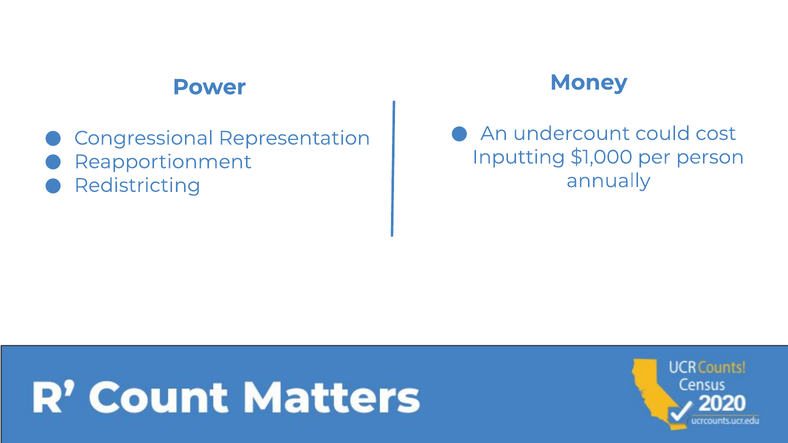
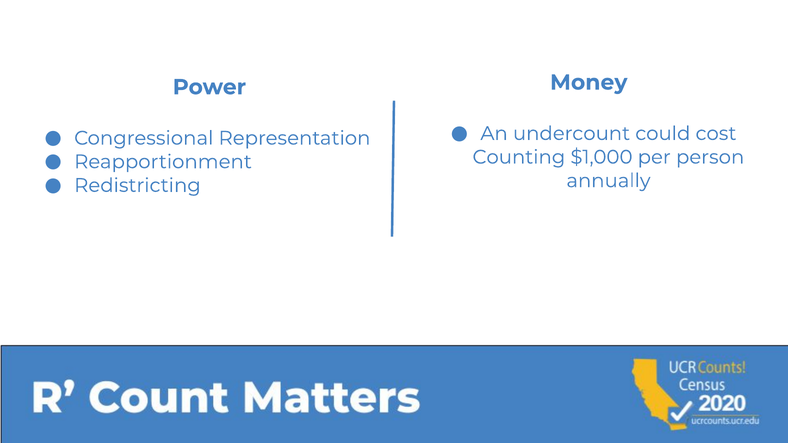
Inputting: Inputting -> Counting (519, 157)
